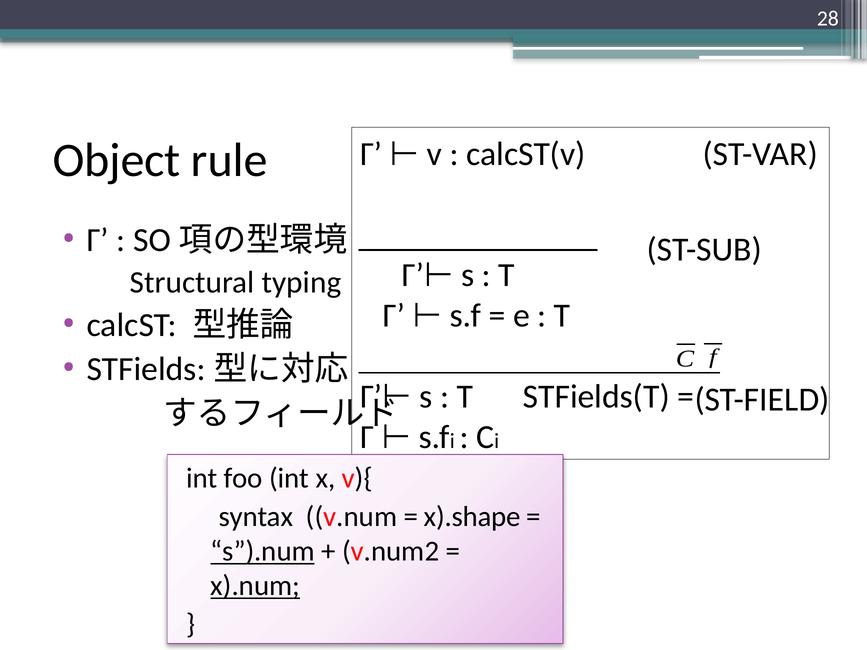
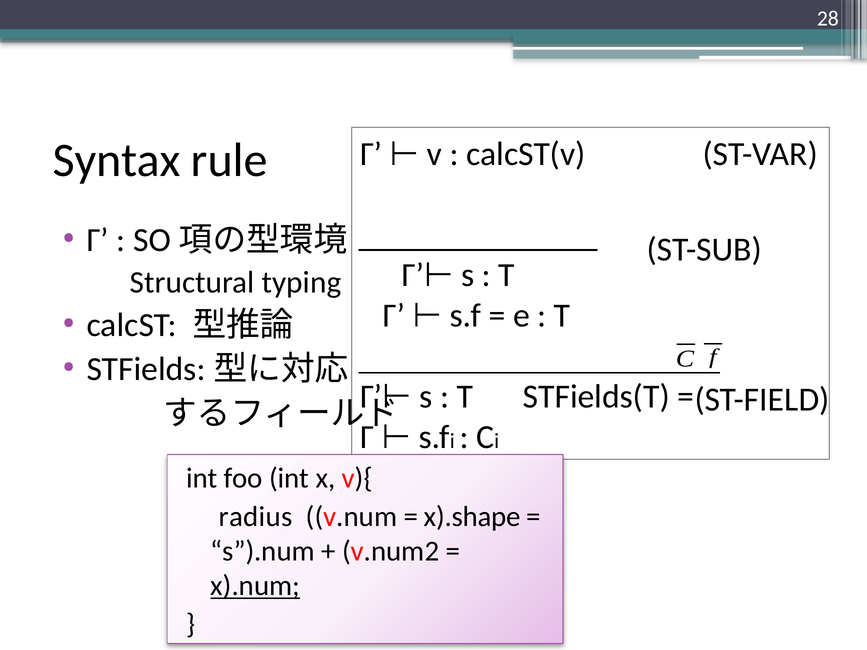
Object: Object -> Syntax (117, 161)
syntax: syntax -> radius (256, 517)
s”).num underline: present -> none (263, 551)
